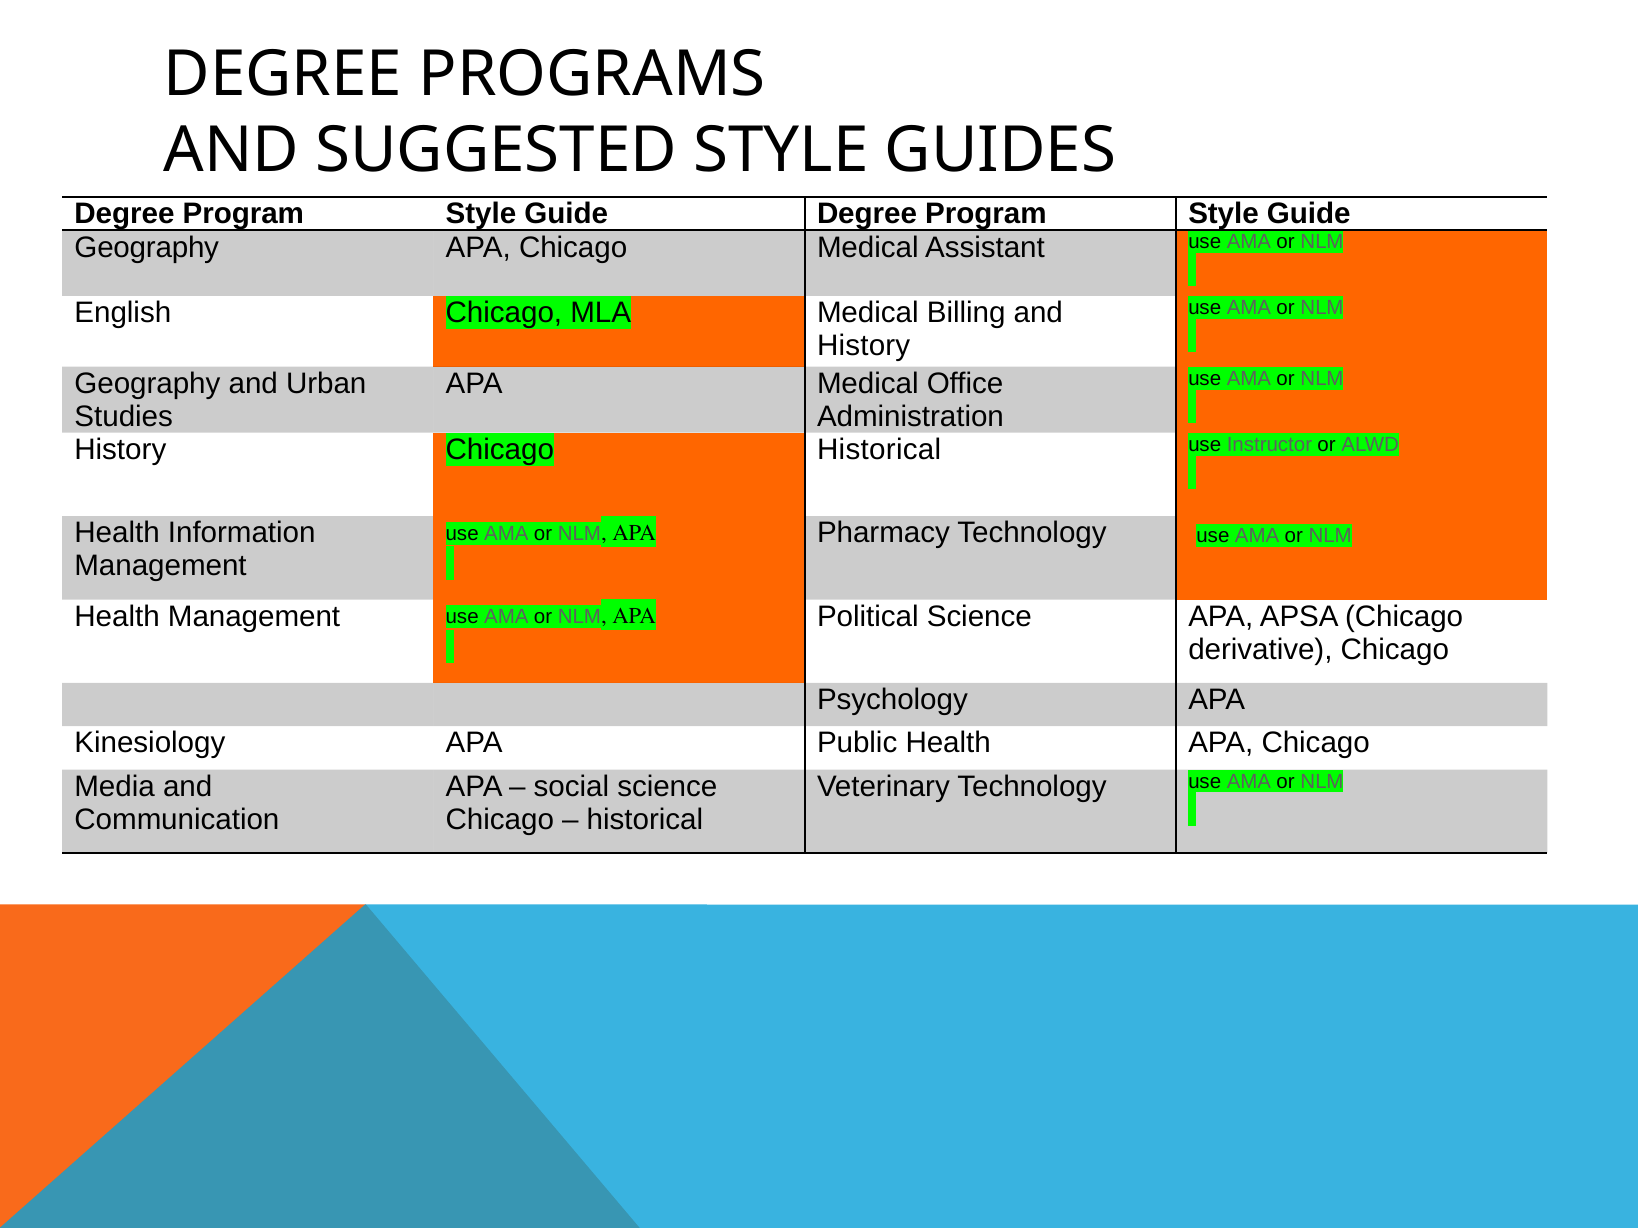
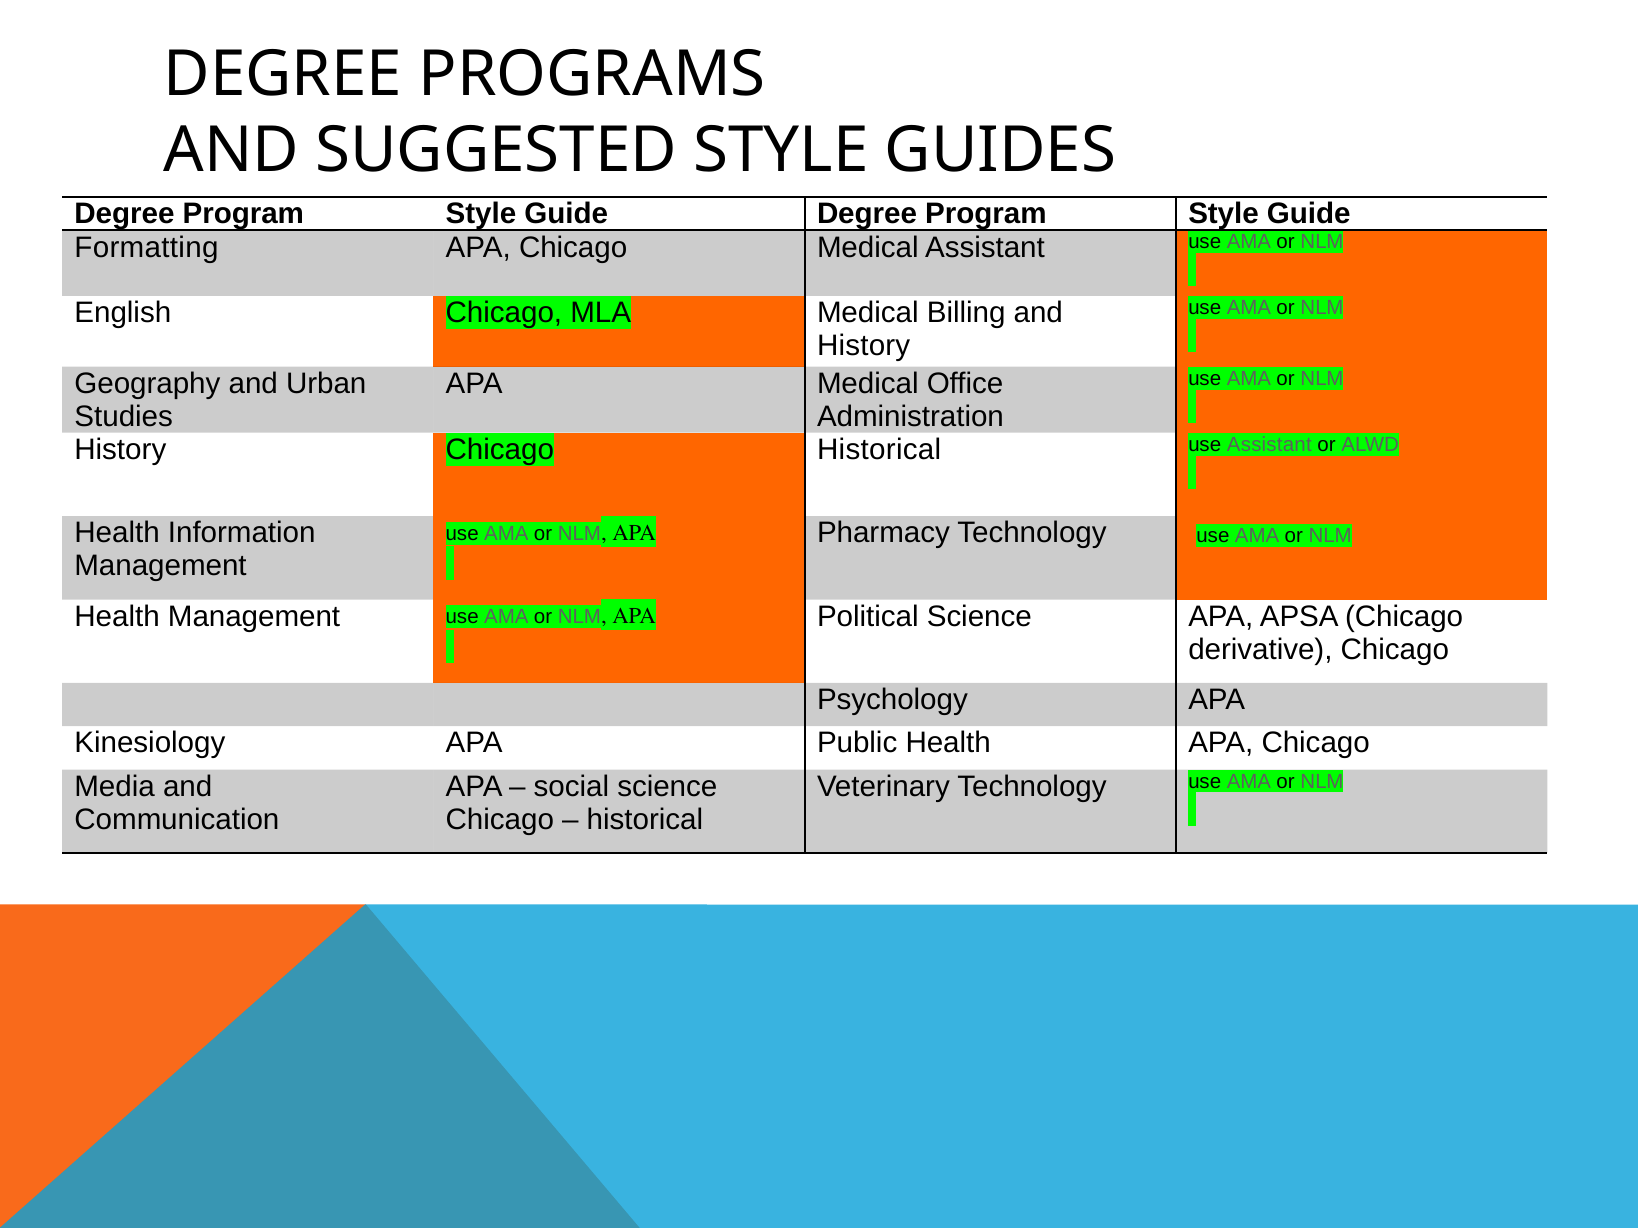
Geography: Geography -> Formatting (147, 247)
use Instructor: Instructor -> Assistant (1269, 445)
